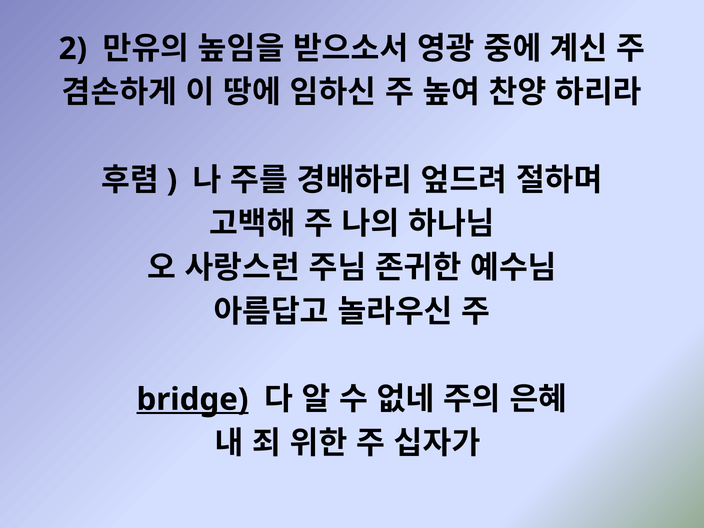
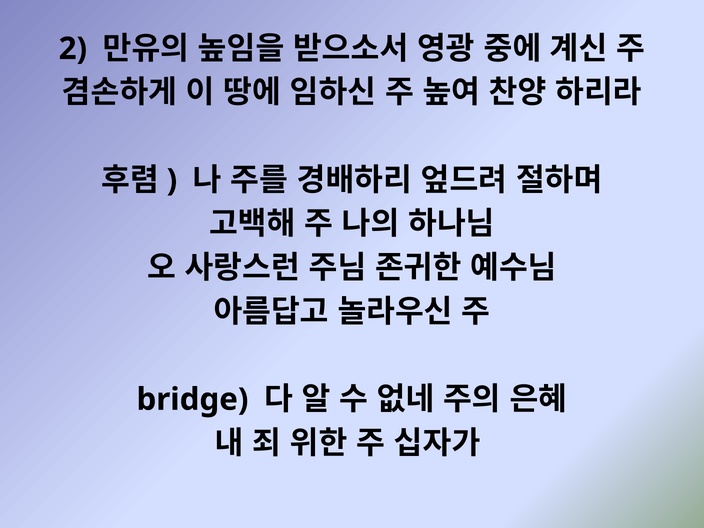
bridge underline: present -> none (193, 399)
